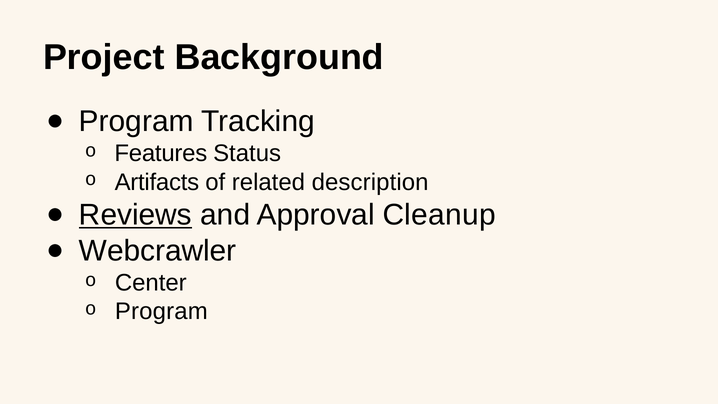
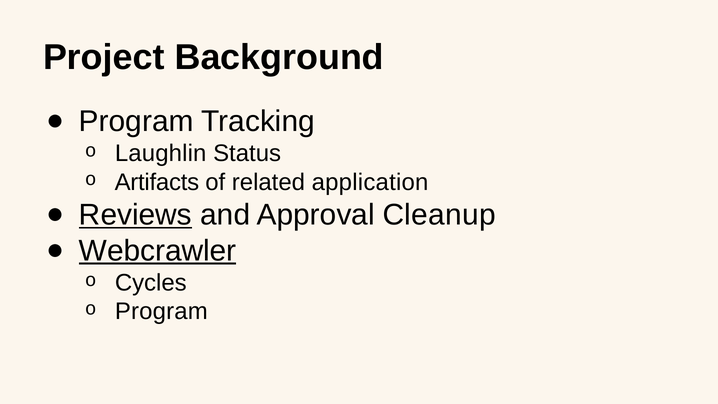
Features: Features -> Laughlin (161, 153)
description: description -> application (370, 182)
Webcrawler underline: none -> present (158, 251)
Center: Center -> Cycles (151, 283)
